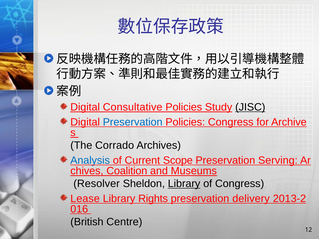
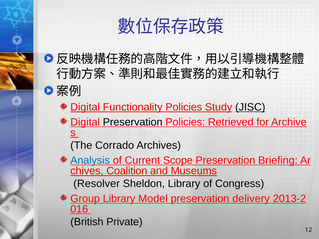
Consultative: Consultative -> Functionality (133, 107)
Preservation colour: blue -> black (133, 122)
Policies Congress: Congress -> Retrieved (231, 122)
Serving: Serving -> Briefing (278, 160)
Library underline: present -> none (184, 184)
Lease: Lease -> Group (85, 199)
Rights: Rights -> Model (153, 199)
Centre: Centre -> Private (124, 222)
